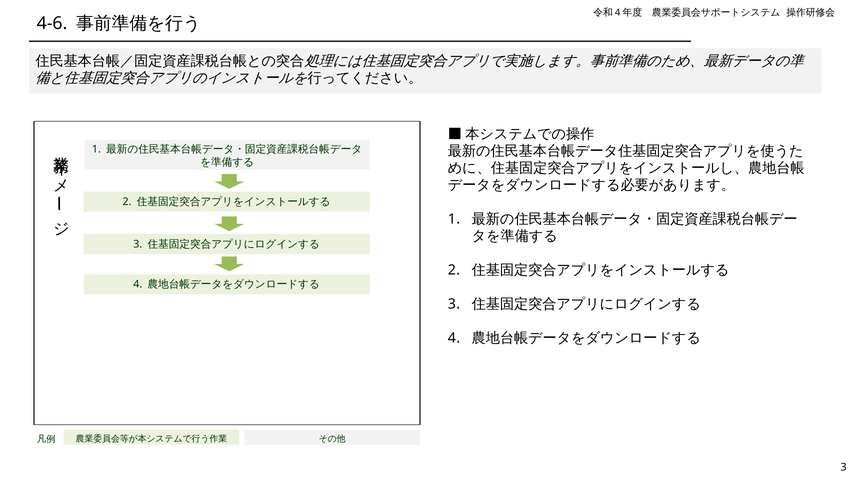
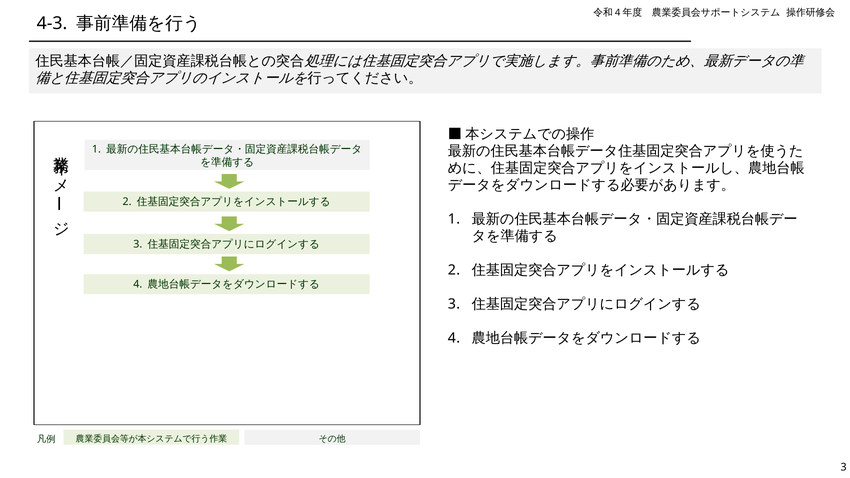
4-6: 4-6 -> 4-3 (52, 23)
